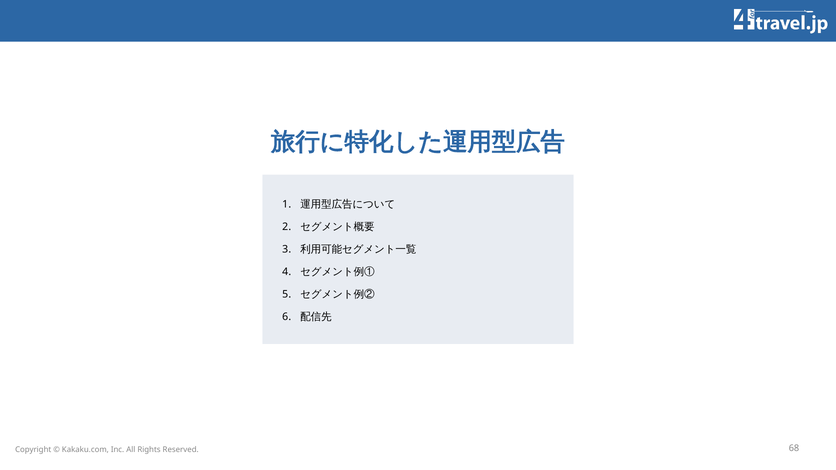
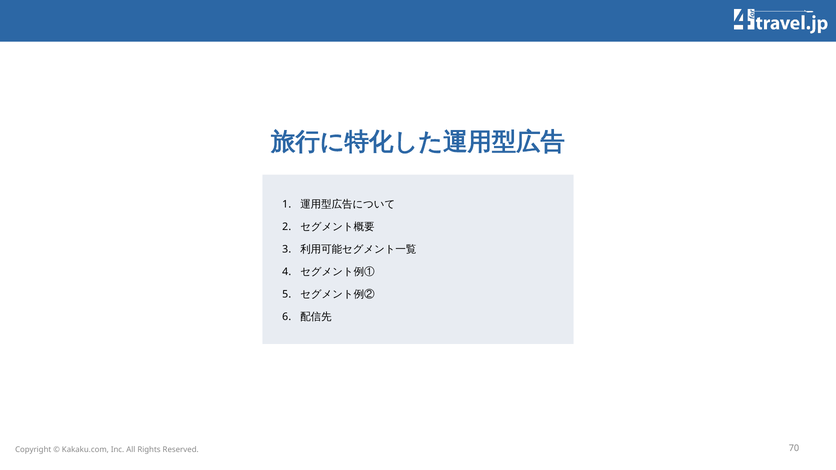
68: 68 -> 70 (794, 448)
